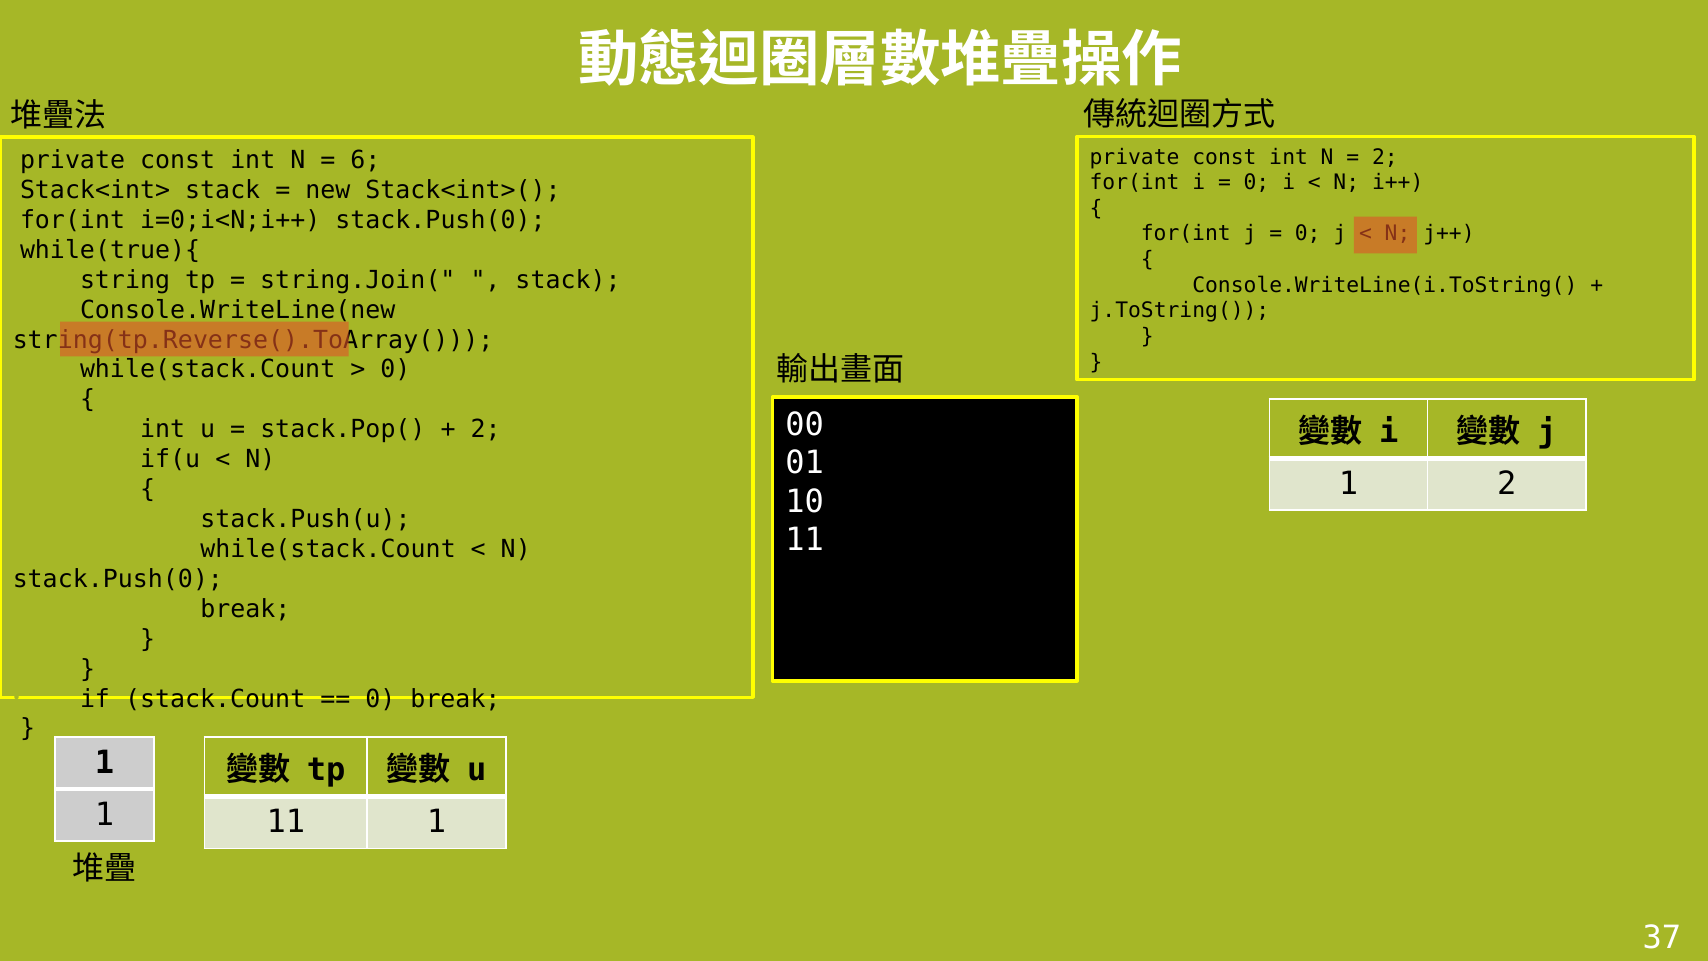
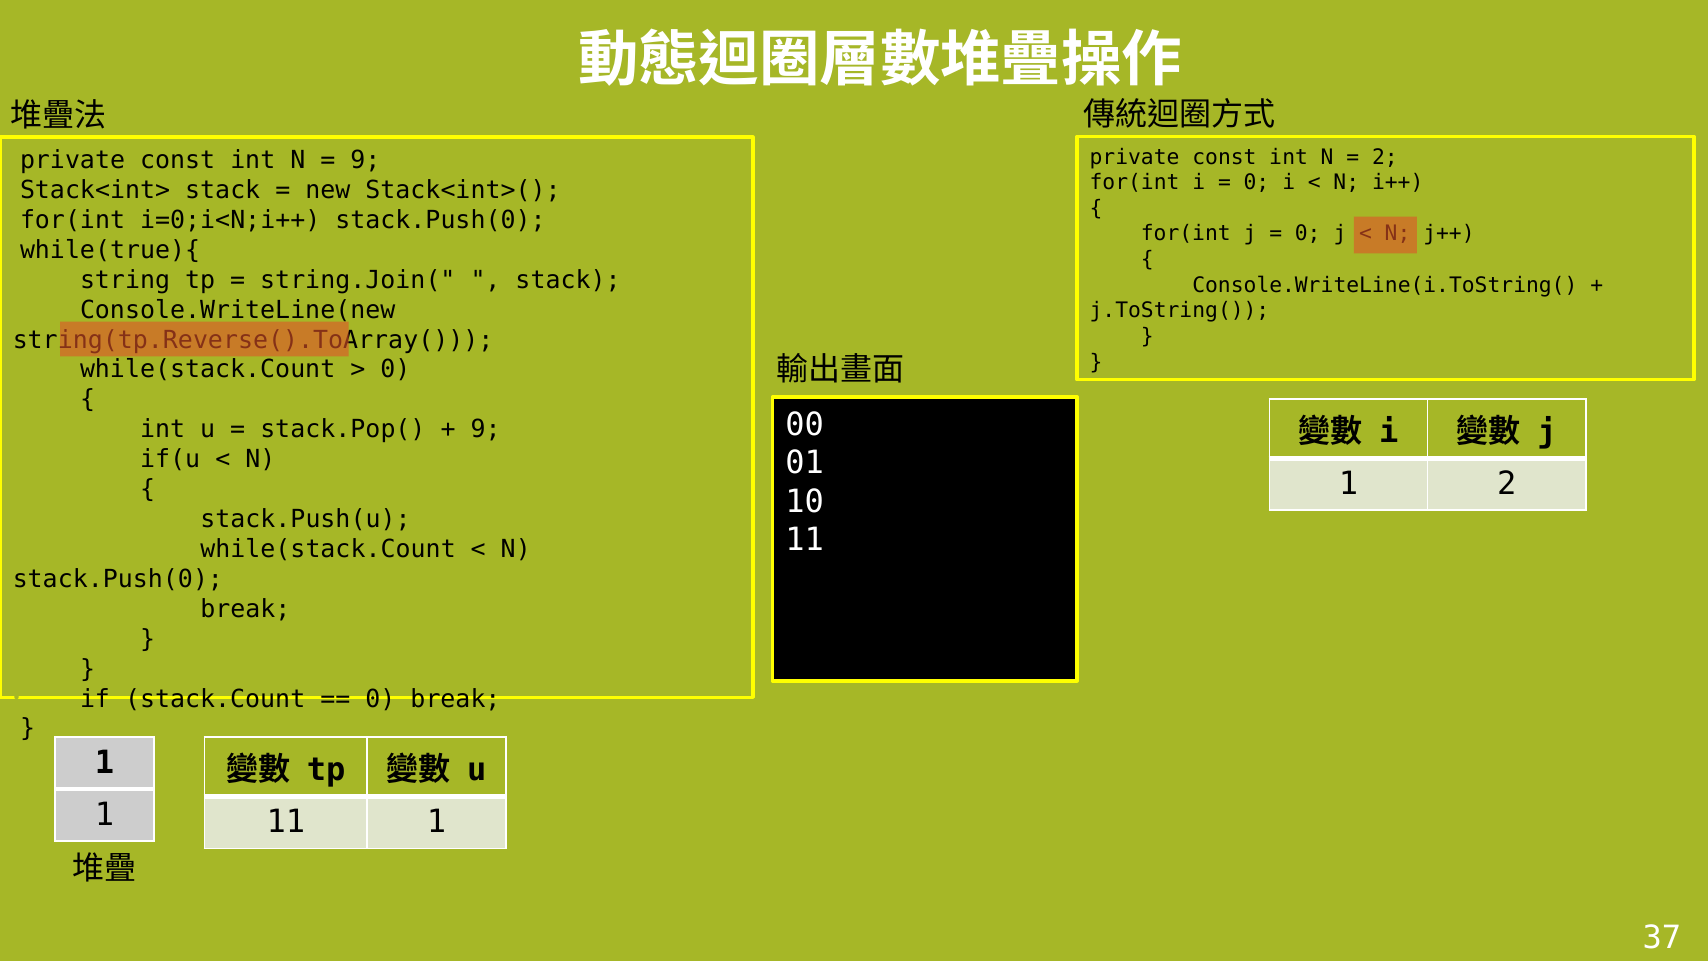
6: 6 -> 9 (365, 160)
2: 2 -> 9 (486, 429)
